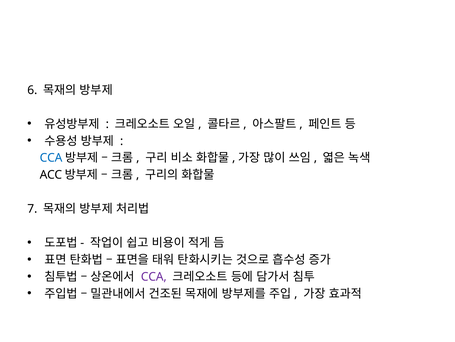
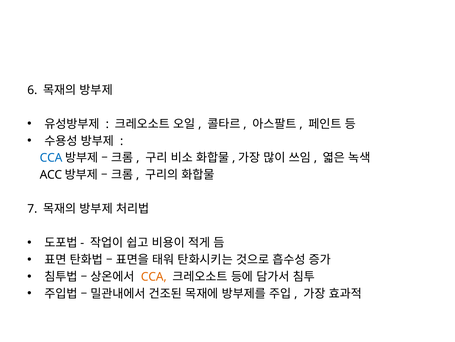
CCA colour: purple -> orange (154, 276)
